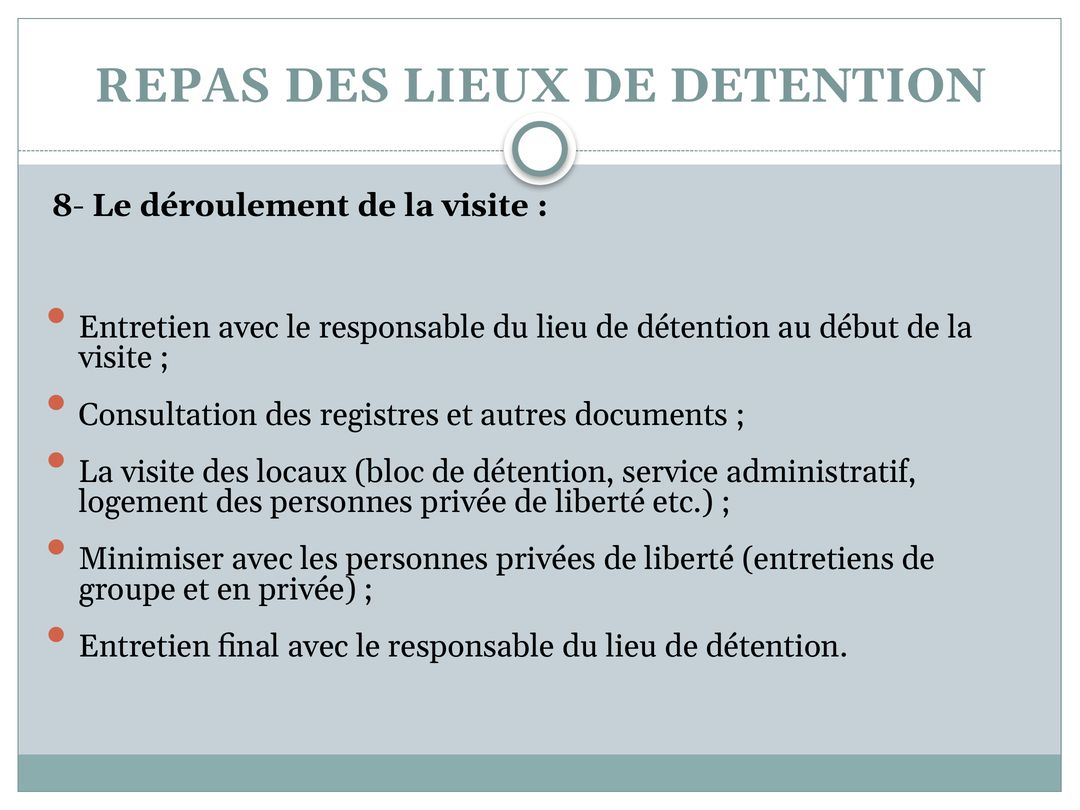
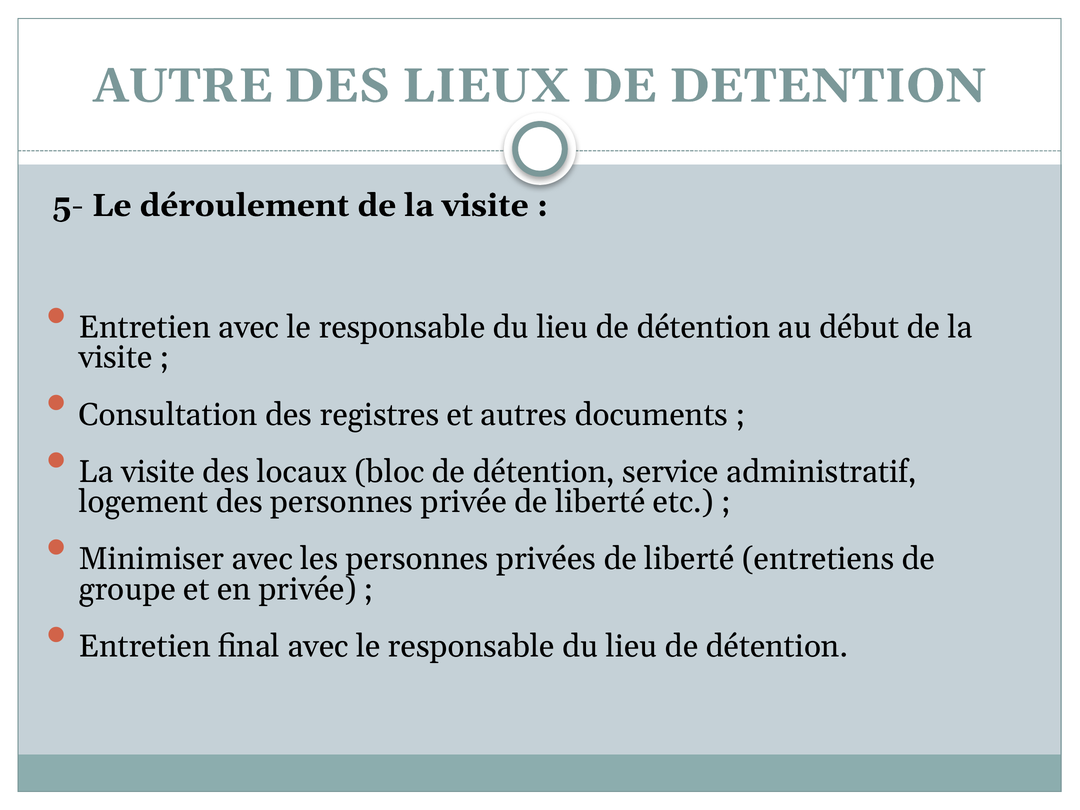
REPAS: REPAS -> AUTRE (183, 86)
8-: 8- -> 5- (68, 206)
